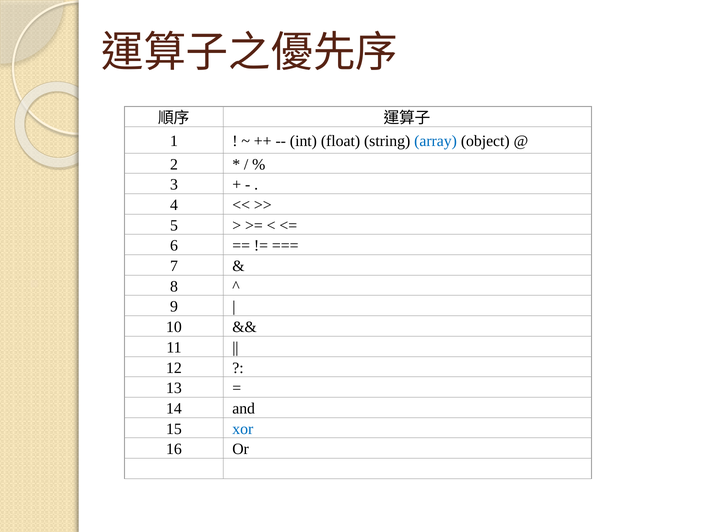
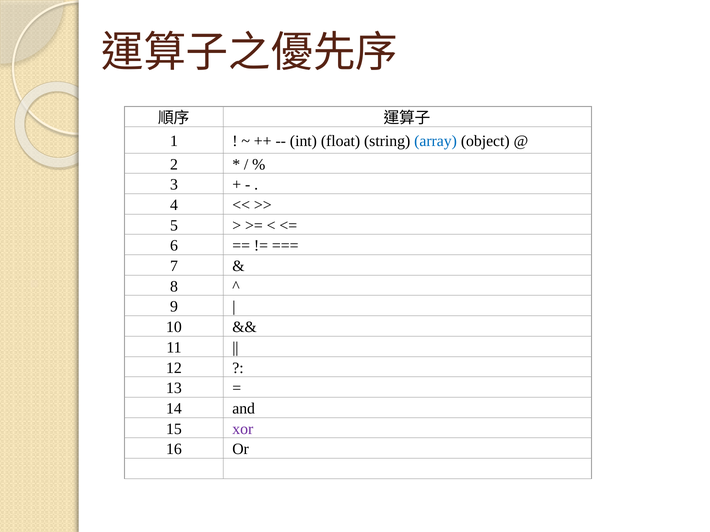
xor colour: blue -> purple (243, 429)
